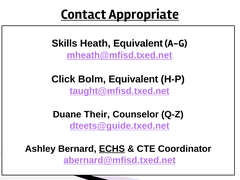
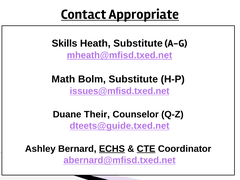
Heath Equivalent: Equivalent -> Substitute (138, 43)
Click: Click -> Math (63, 79)
Bolm Equivalent: Equivalent -> Substitute (133, 79)
taught@mfisd.txed.net: taught@mfisd.txed.net -> issues@mfisd.txed.net (120, 91)
CTE underline: none -> present (146, 149)
